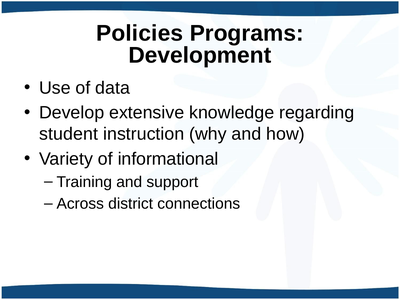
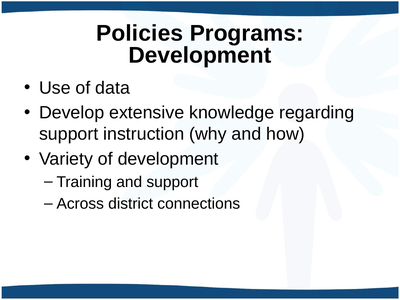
student: student -> support (69, 134)
of informational: informational -> development (168, 159)
